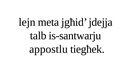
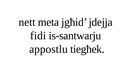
lejn: lejn -> nett (27, 22)
talb: talb -> fidi (38, 35)
